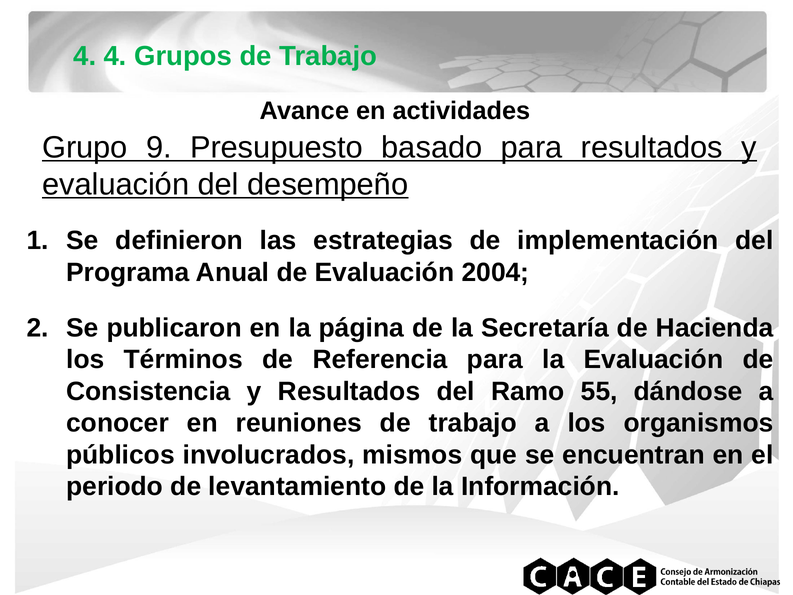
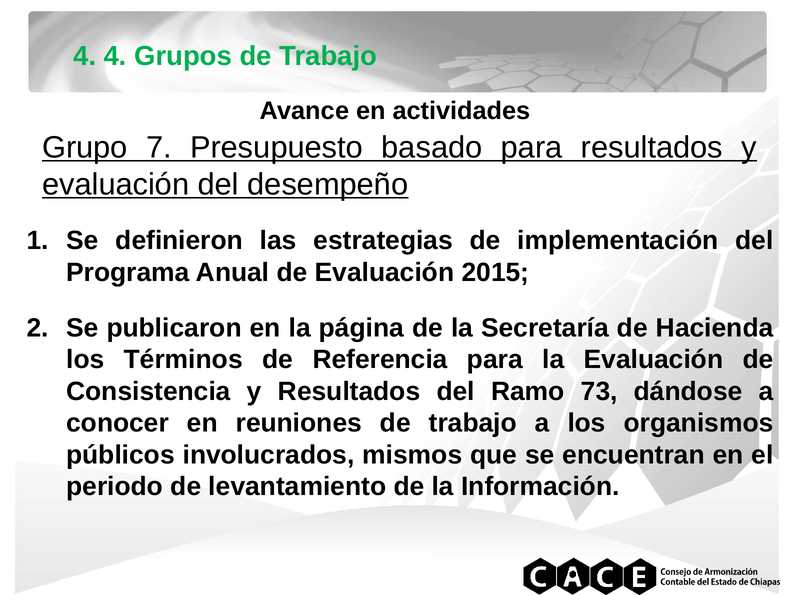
9: 9 -> 7 (159, 147)
2004: 2004 -> 2015 (495, 272)
55: 55 -> 73 (599, 391)
